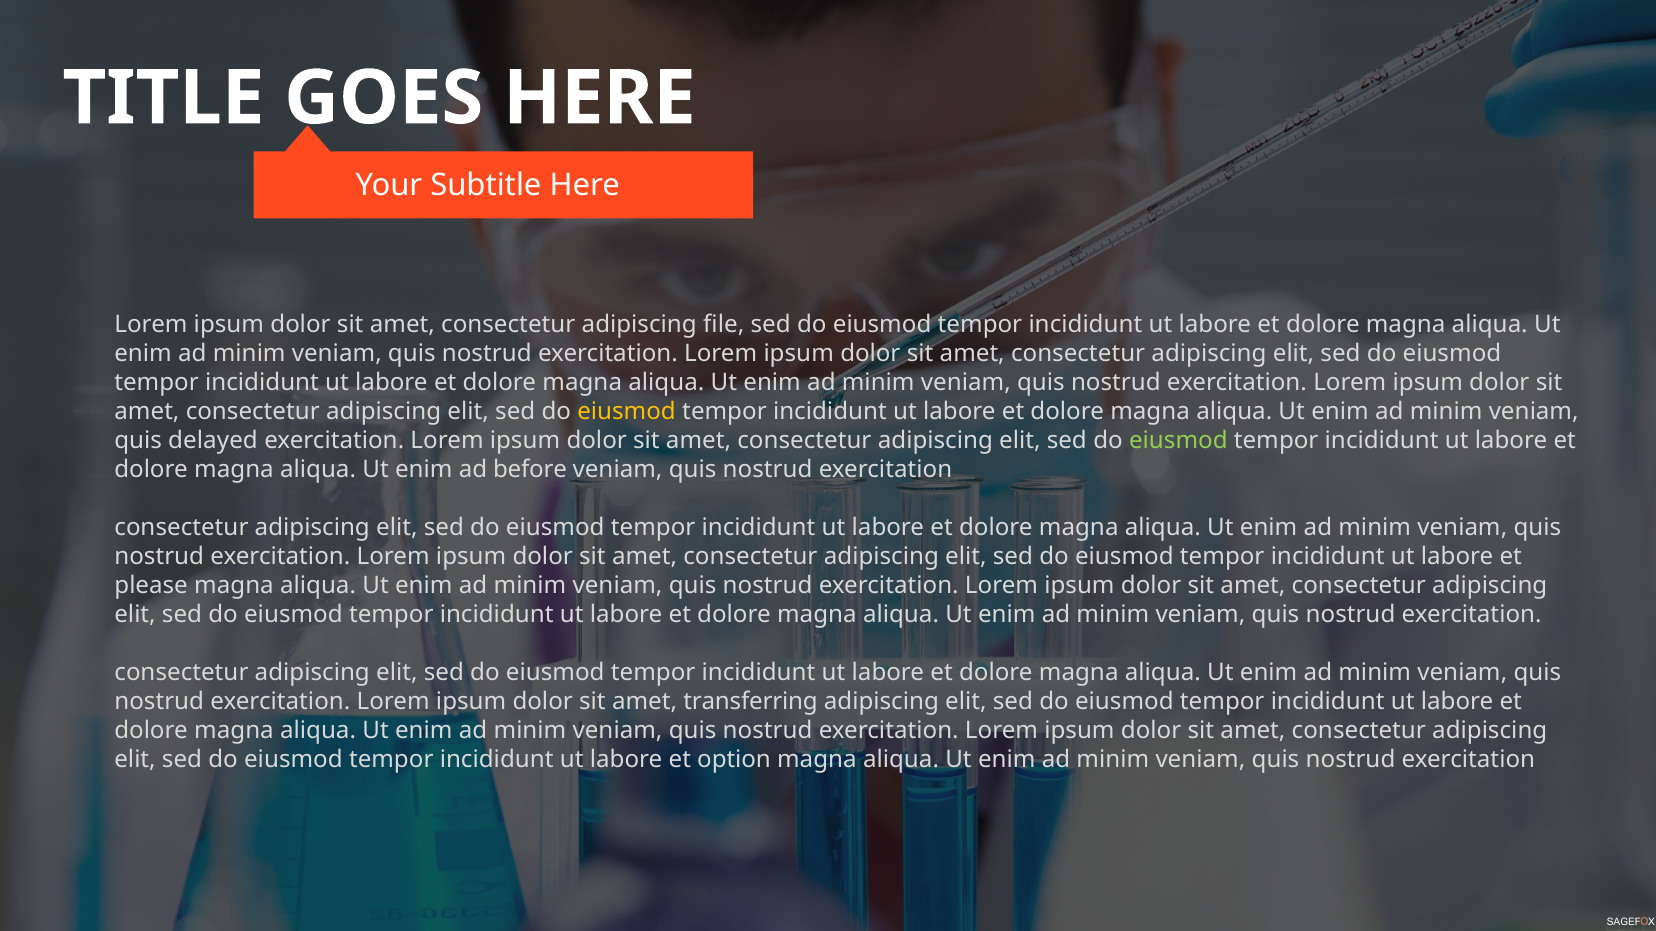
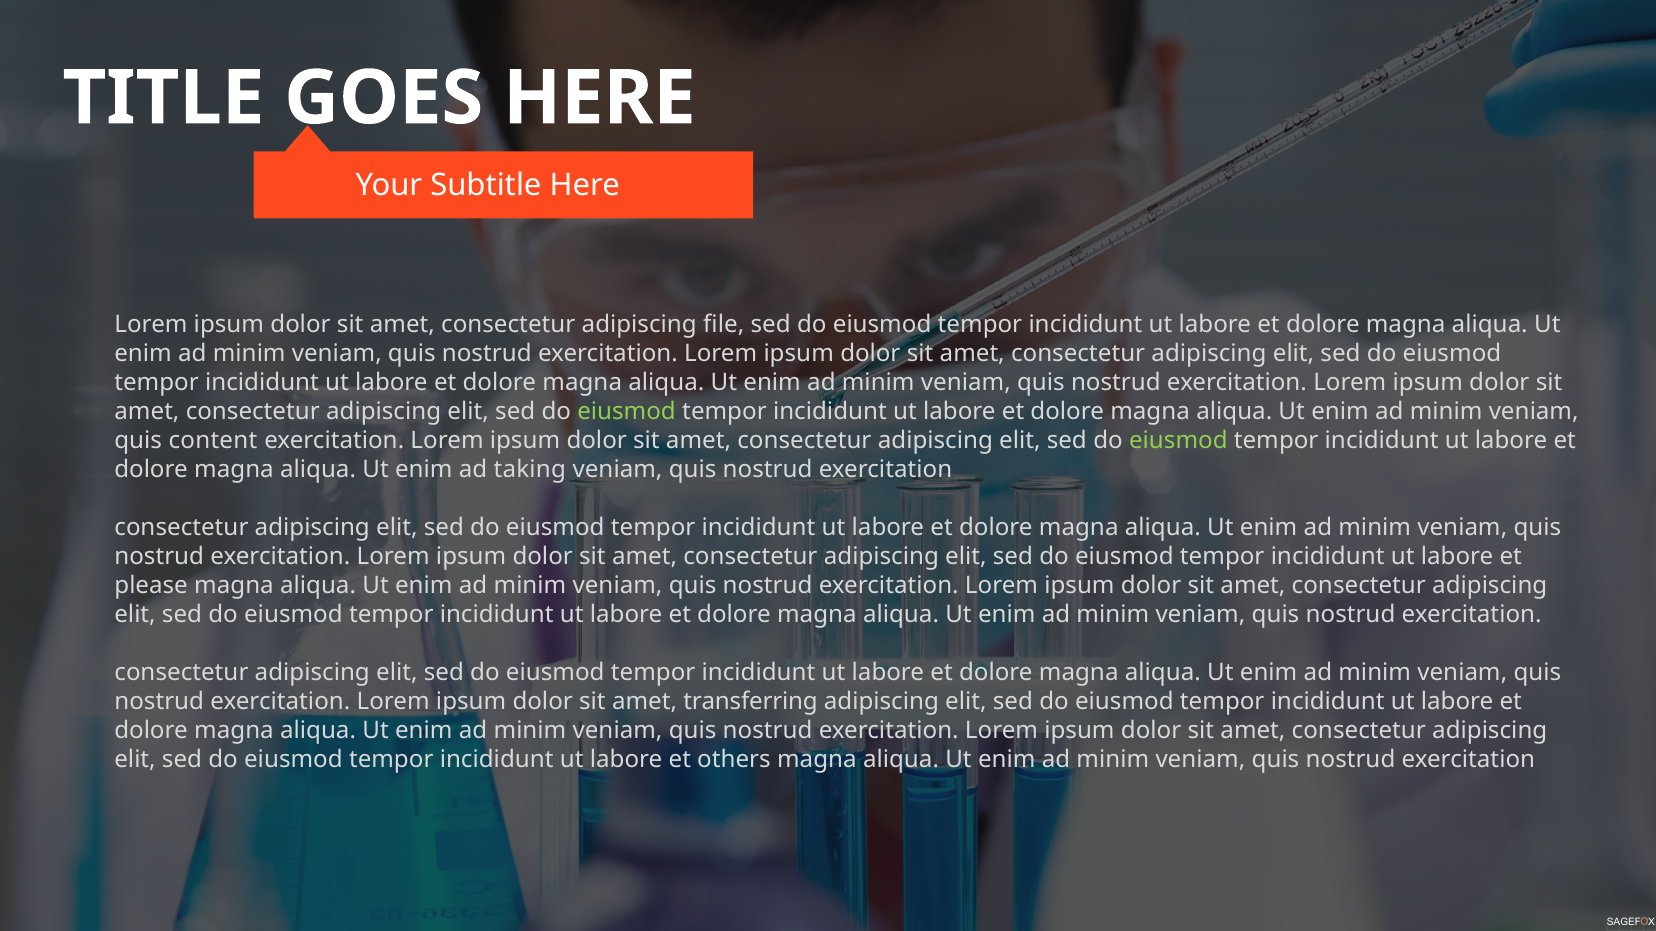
eiusmod colour: yellow -> light green (627, 412)
delayed: delayed -> content (213, 441)
before: before -> taking (530, 470)
option: option -> others (734, 760)
